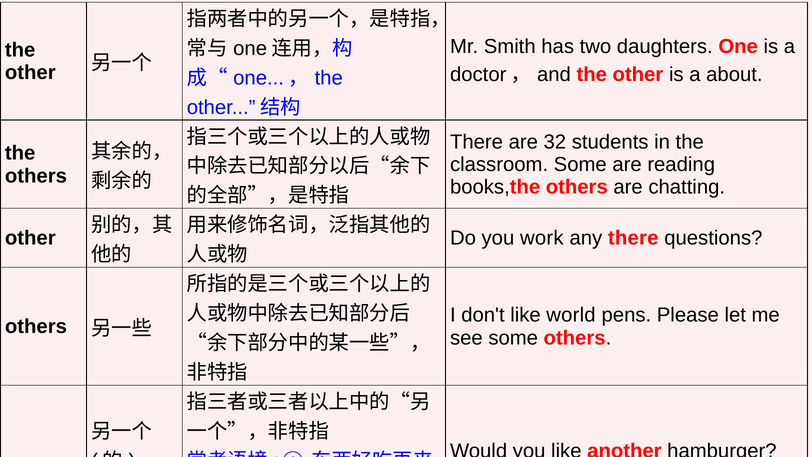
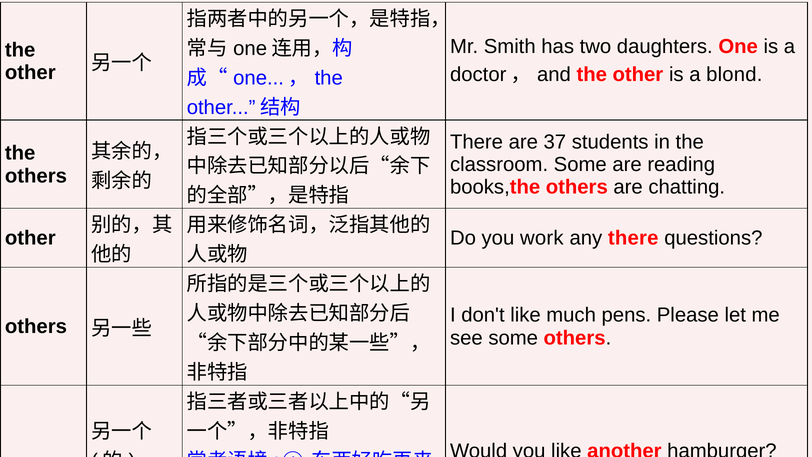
about: about -> blond (734, 74)
32: 32 -> 37 (555, 142)
world: world -> much (571, 315)
